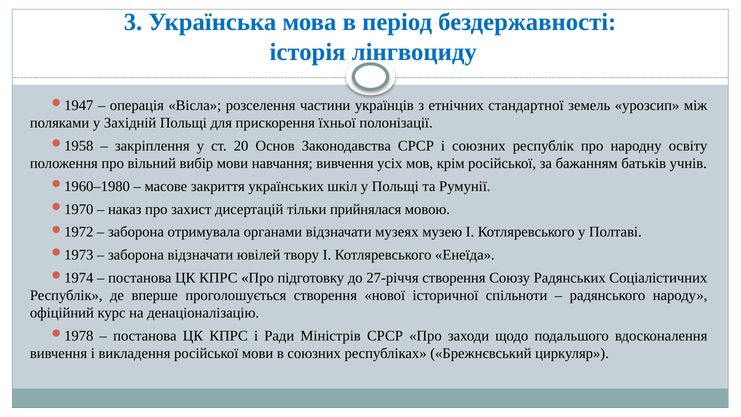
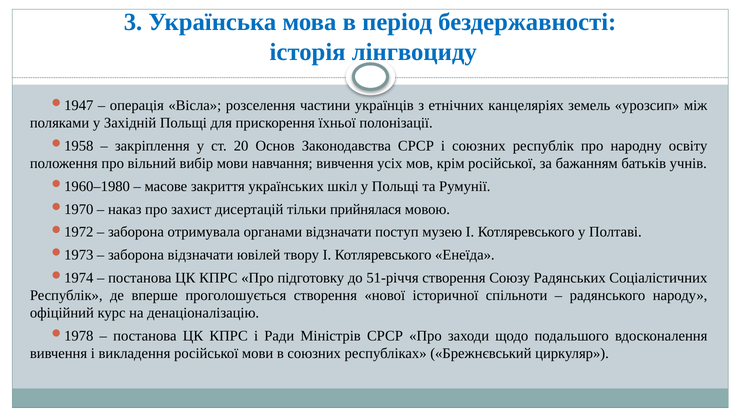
стандартної: стандартної -> канцеляріях (526, 105)
музеях: музеях -> поступ (397, 232)
27-річчя: 27-річчя -> 51-річчя (393, 278)
